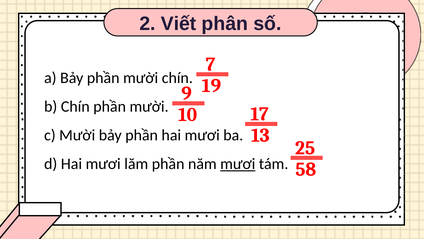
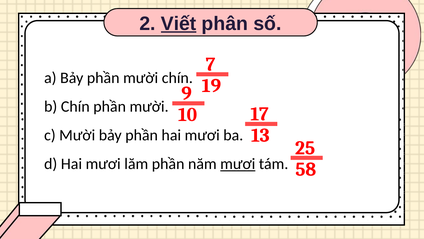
Viết underline: none -> present (179, 24)
